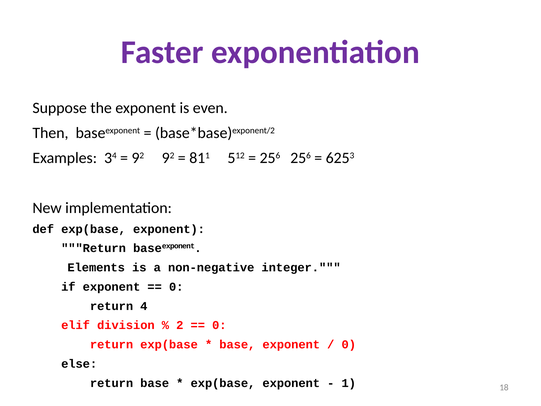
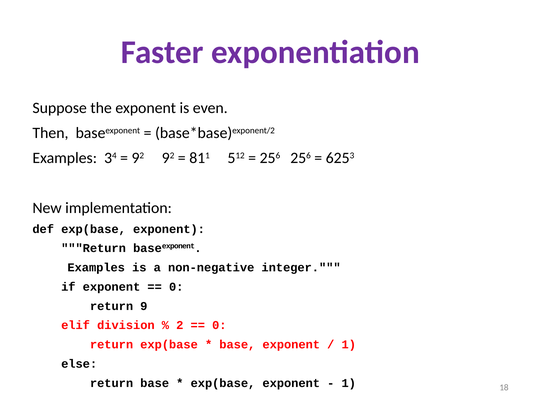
Elements: Elements -> Examples (96, 267)
4: 4 -> 9 (144, 306)
0: 0 -> 1 (349, 344)
